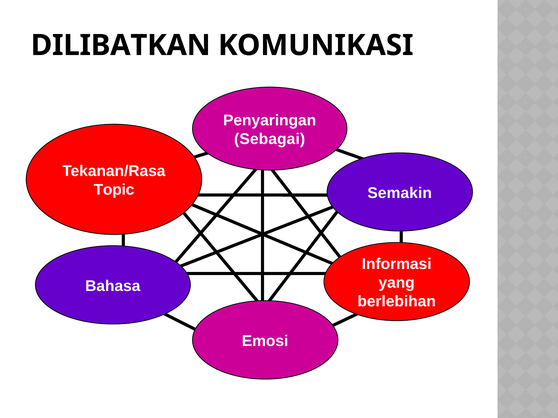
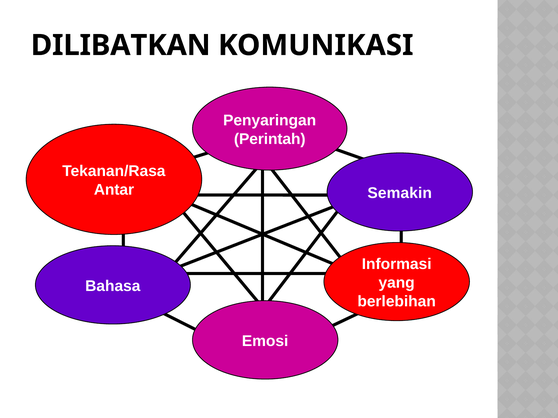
Sebagai: Sebagai -> Perintah (270, 139)
Topic: Topic -> Antar (114, 190)
